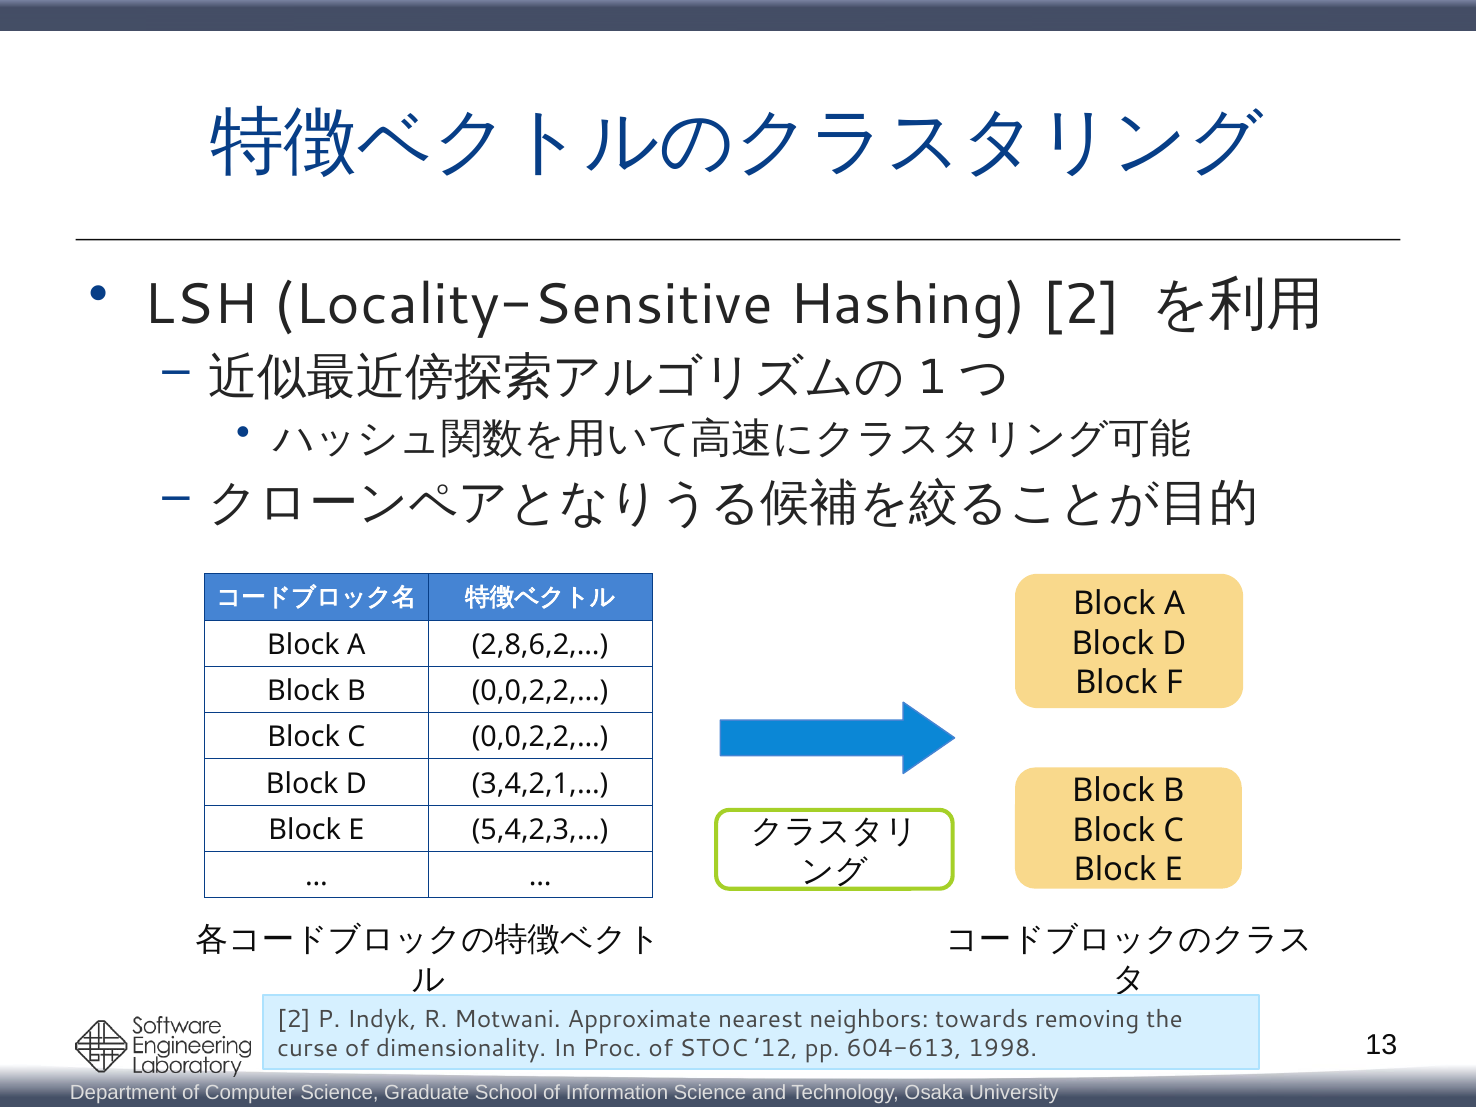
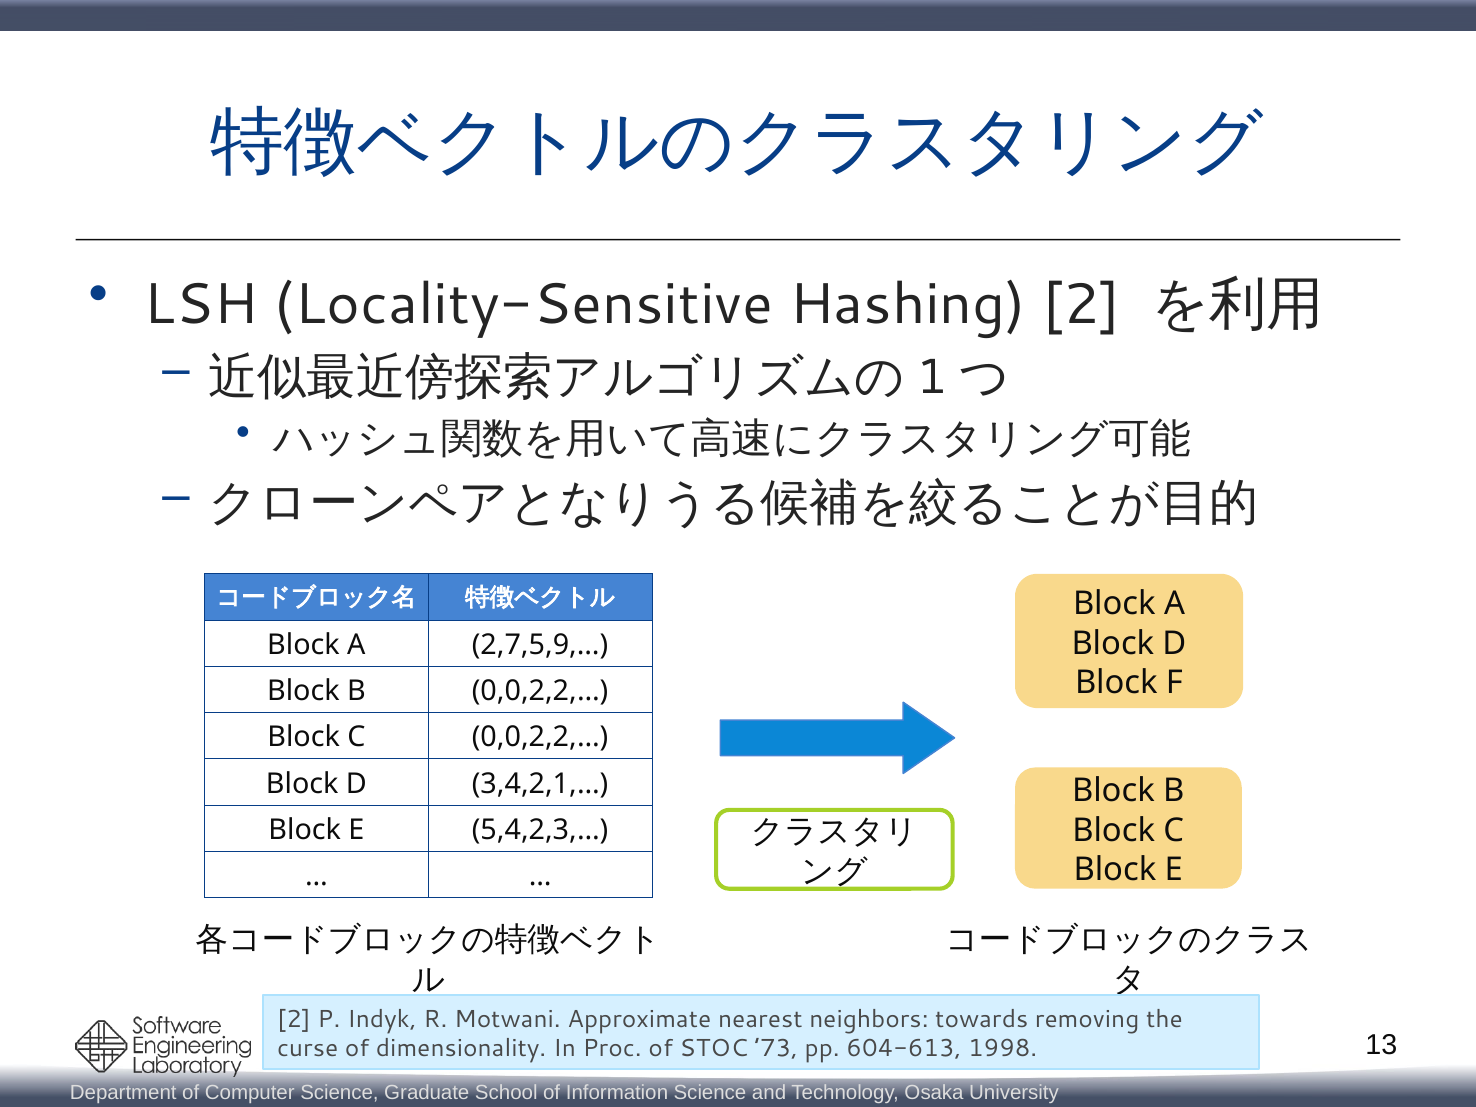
2,8,6,2,…: 2,8,6,2,… -> 2,7,5,9,… (540, 645)
’12: ’12 -> ’73 (776, 1049)
